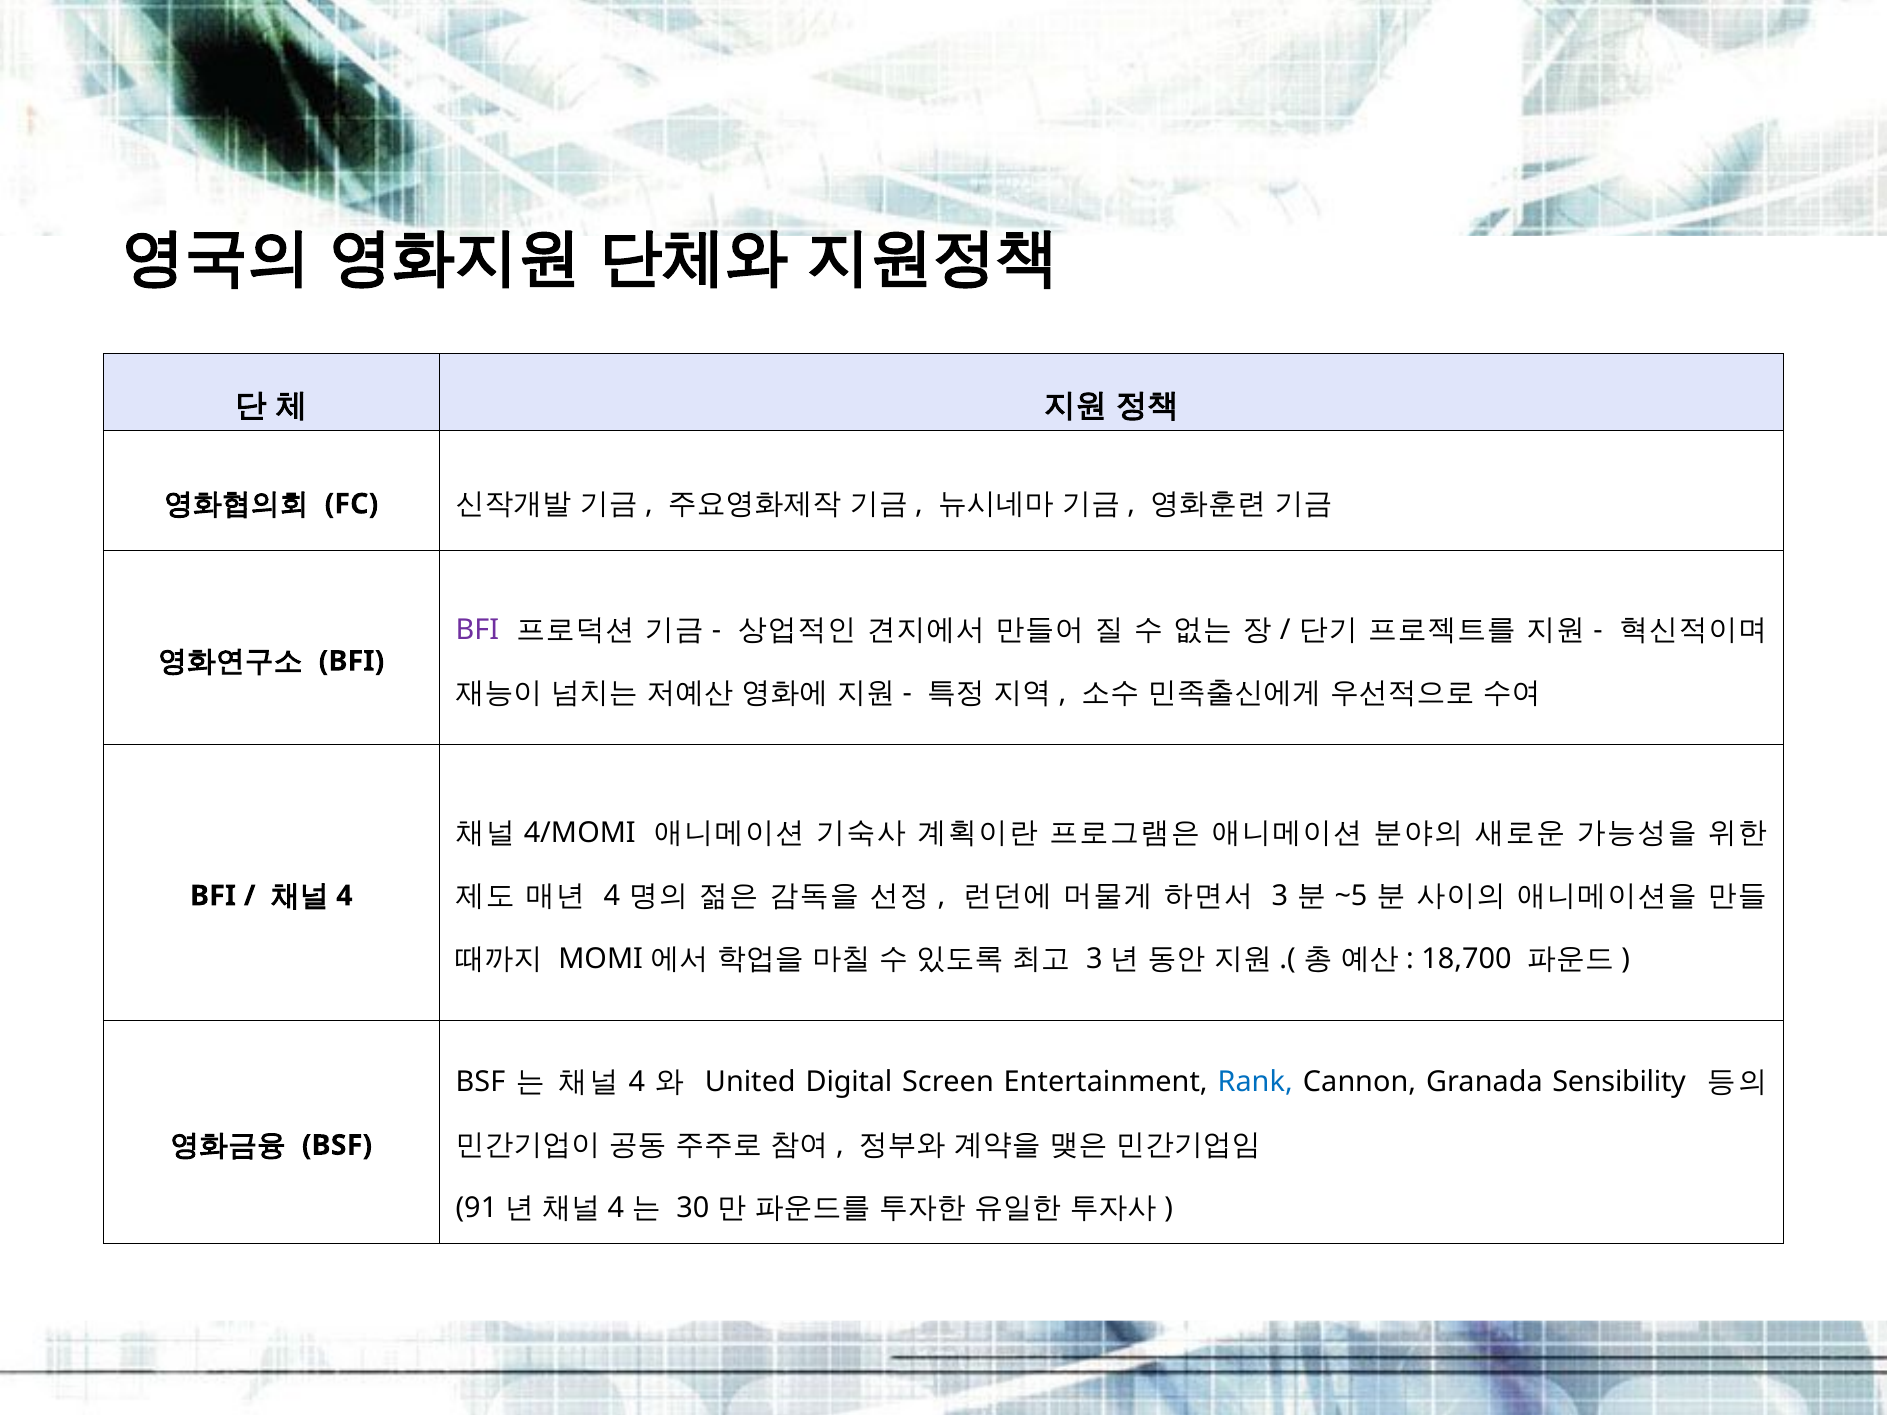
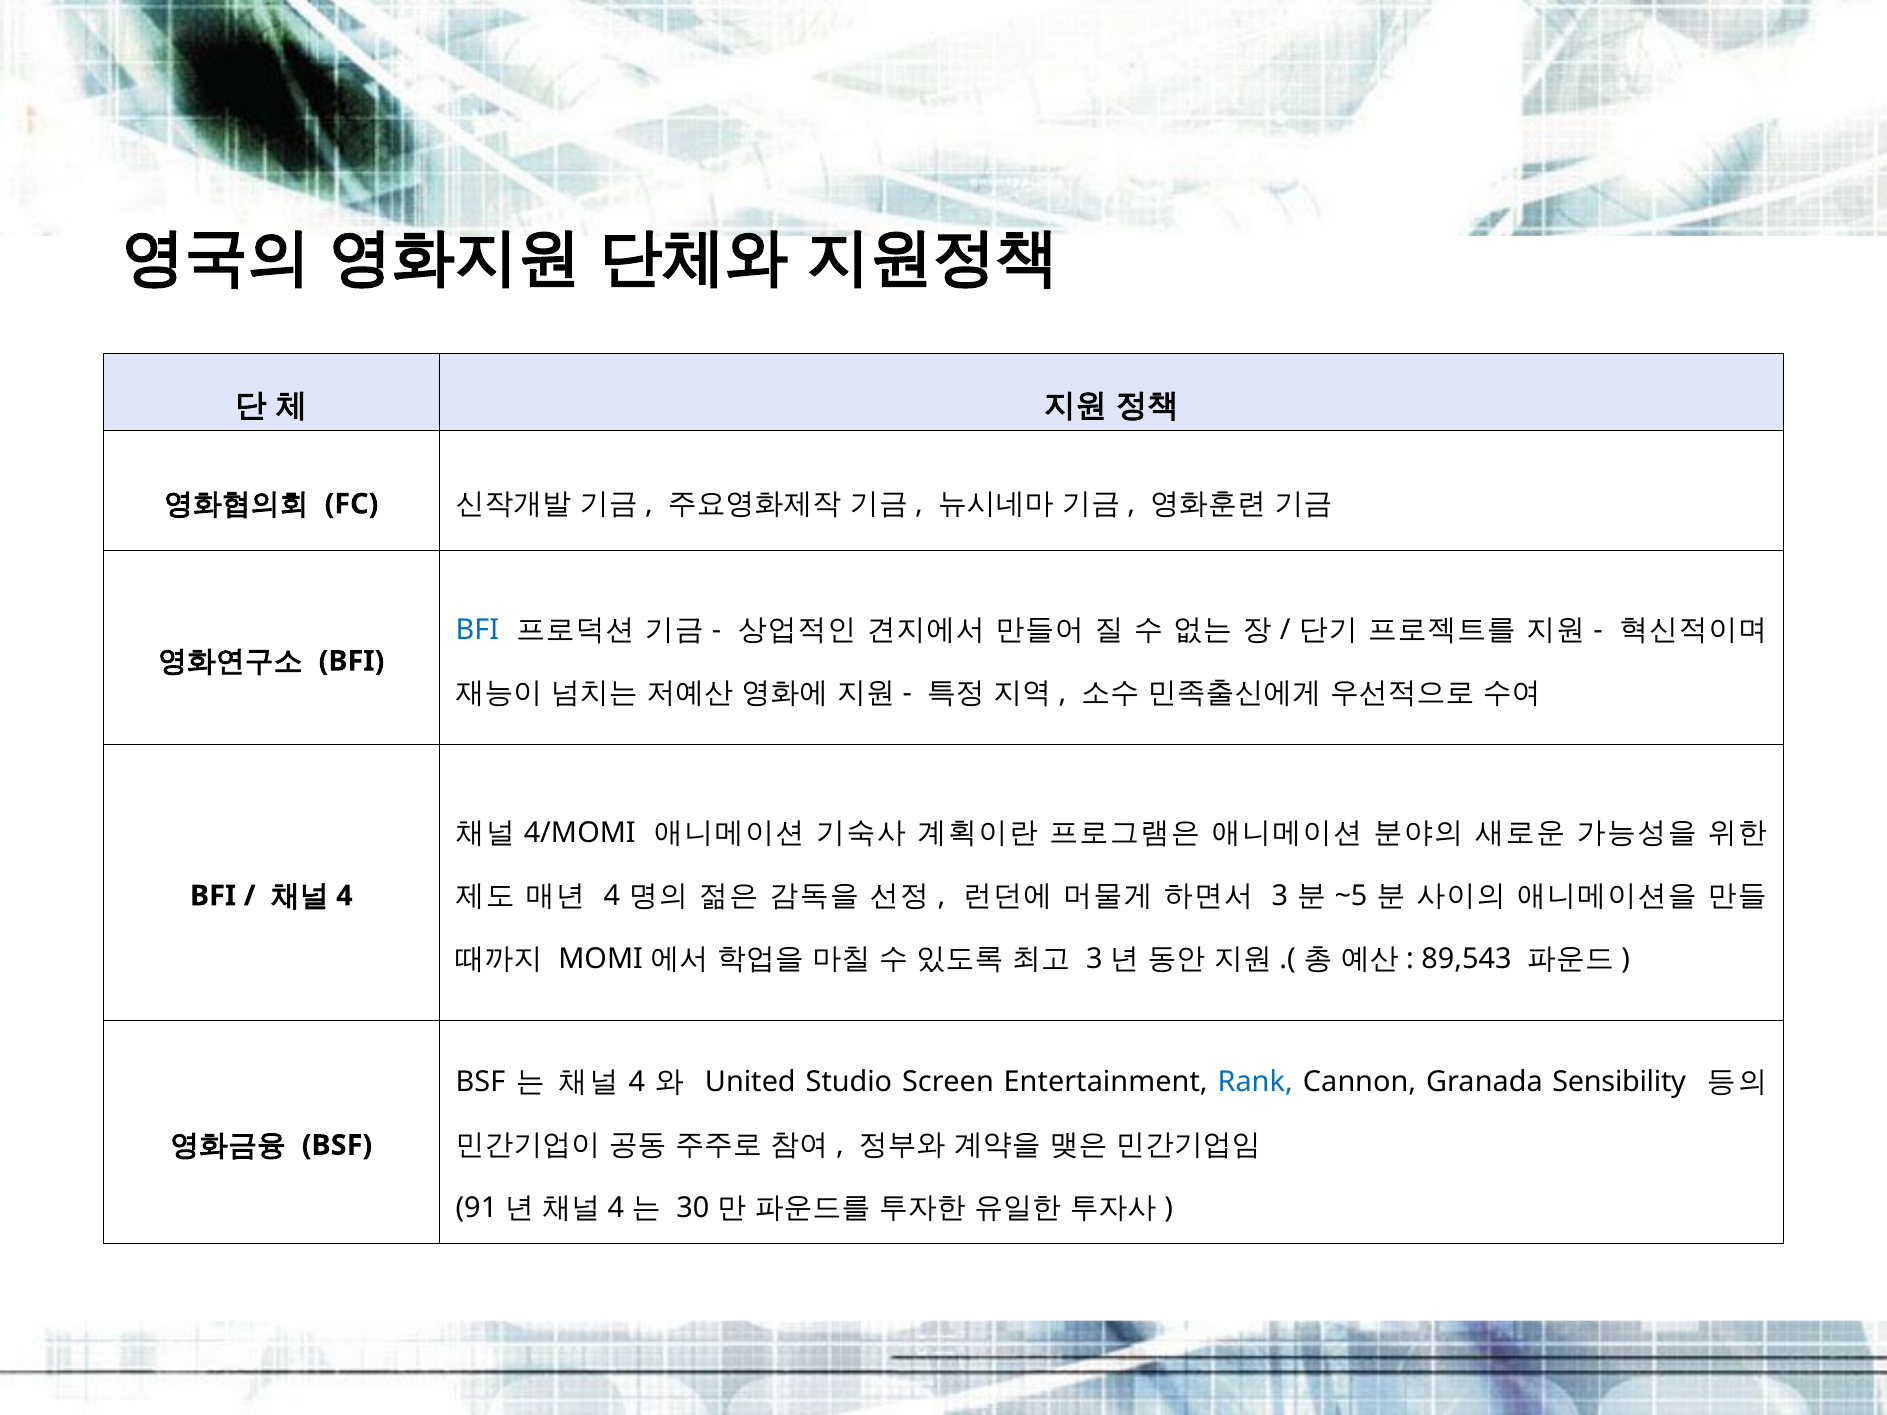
BFI colour: purple -> blue (477, 630)
18,700: 18,700 -> 89,543 (1466, 959)
Digital: Digital -> Studio (849, 1083)
